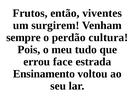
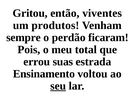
Frutos: Frutos -> Gritou (30, 13)
surgirem: surgirem -> produtos (55, 25)
cultura: cultura -> ficaram (108, 38)
tudo: tudo -> total (86, 50)
face: face -> suas (63, 62)
seu underline: none -> present (58, 86)
